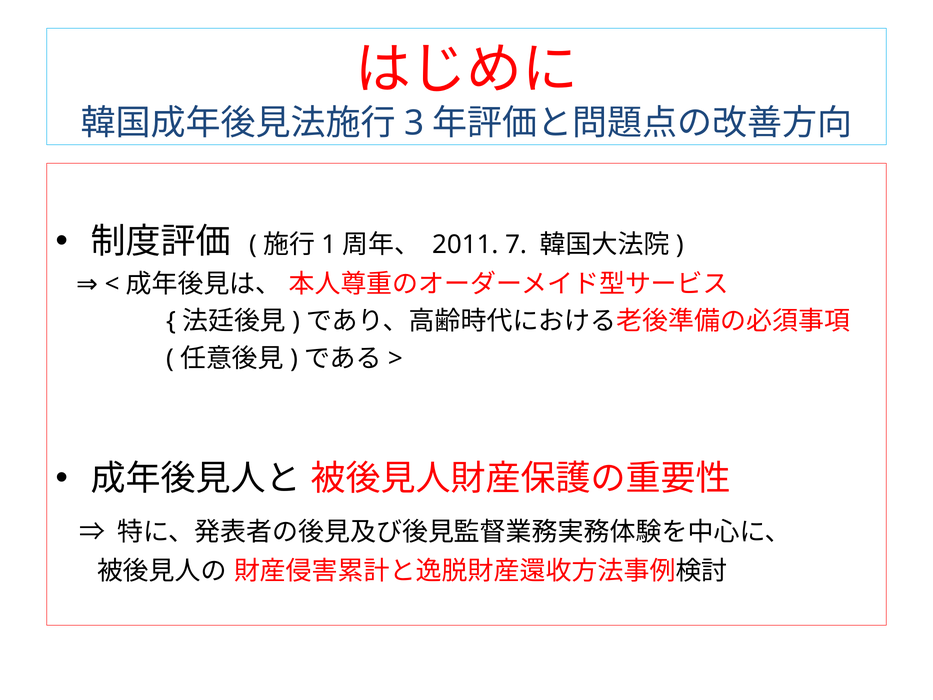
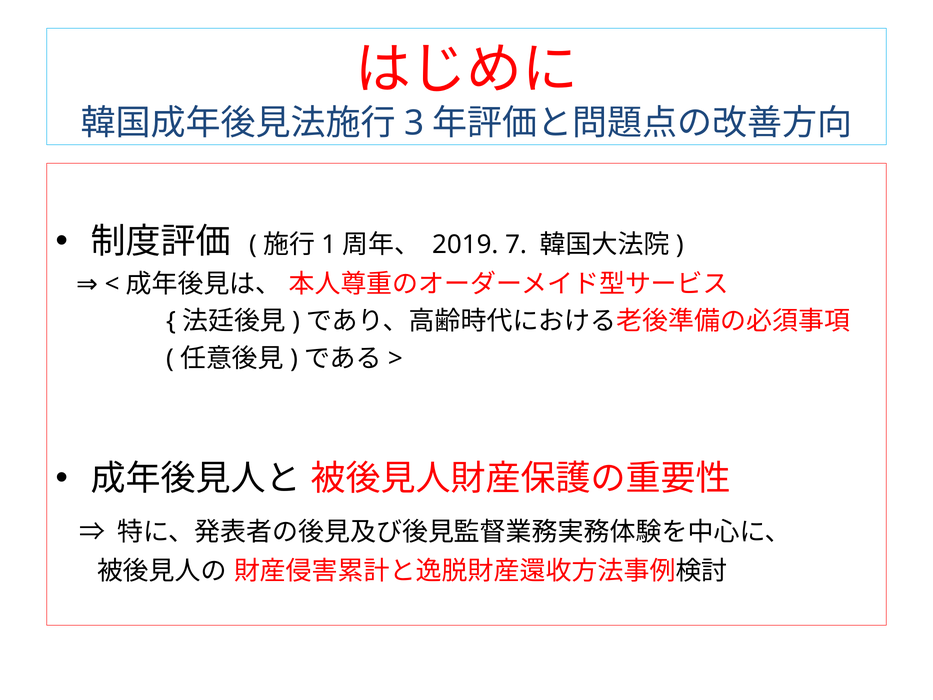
2011: 2011 -> 2019 (465, 245)
